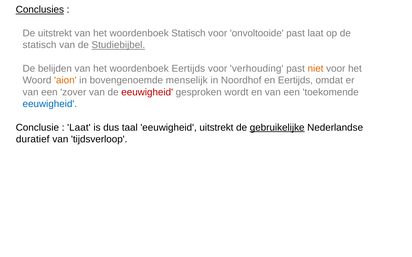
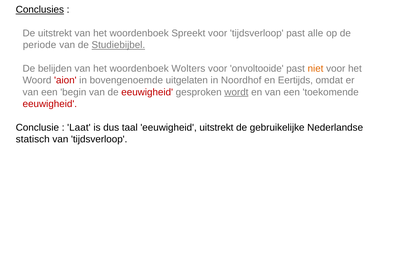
woordenboek Statisch: Statisch -> Spreekt (188, 33)
voor onvoltooide: onvoltooide -> tijdsverloop (257, 33)
past laat: laat -> alle (315, 33)
statisch: statisch -> periode (40, 45)
woordenboek Eertijds: Eertijds -> Wolters (188, 69)
verhouding: verhouding -> onvoltooide (257, 69)
aion colour: orange -> red (65, 81)
menselijk: menselijk -> uitgelaten (187, 81)
zover: zover -> begin (73, 92)
wordt underline: none -> present (236, 92)
eeuwigheid colour: blue -> red (50, 104)
gebruikelijke underline: present -> none (277, 128)
duratief: duratief -> statisch (33, 140)
